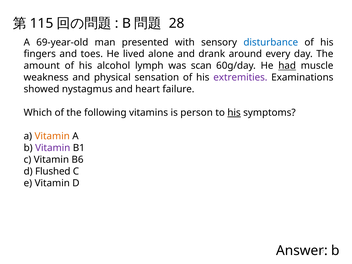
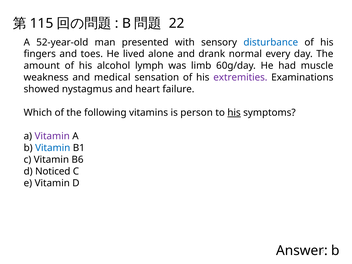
28: 28 -> 22 (177, 23)
69-year-old: 69-year-old -> 52-year-old (62, 42)
around: around -> normal (245, 54)
scan: scan -> limb (201, 66)
had underline: present -> none (287, 66)
physical: physical -> medical (112, 77)
Vitamin colour: orange -> purple (52, 136)
Vitamin colour: purple -> blue (53, 148)
Flushed: Flushed -> Noticed (53, 171)
